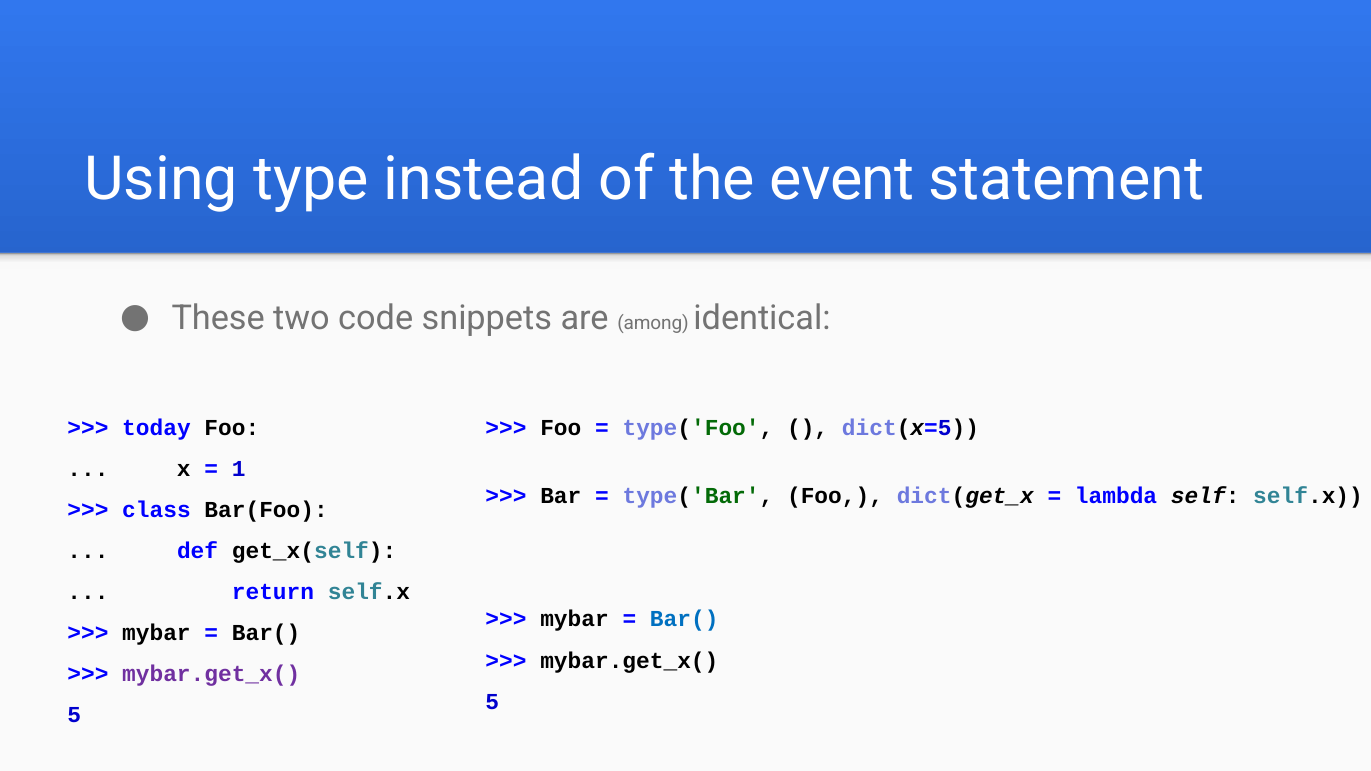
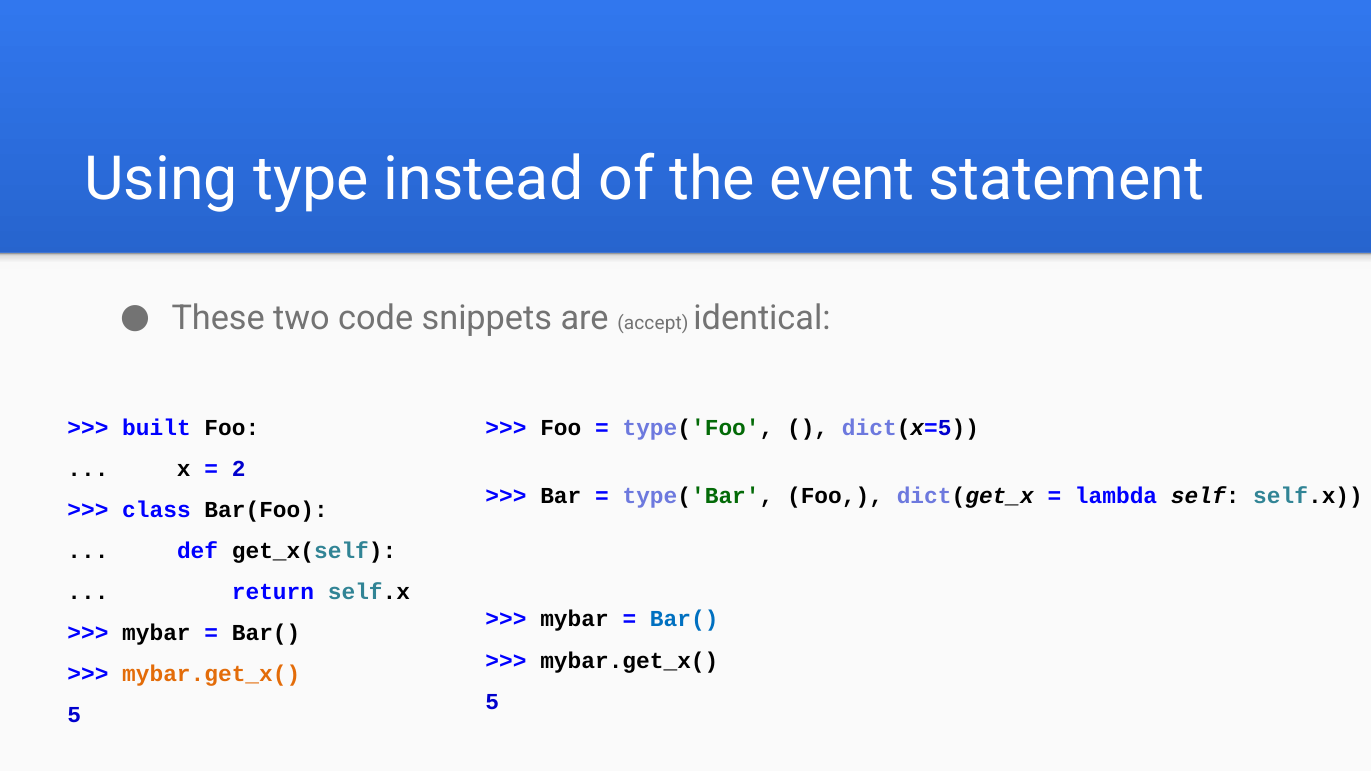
among: among -> accept (653, 323)
today: today -> built (156, 428)
1: 1 -> 2 (239, 469)
mybar.get_x( colour: purple -> orange (211, 674)
